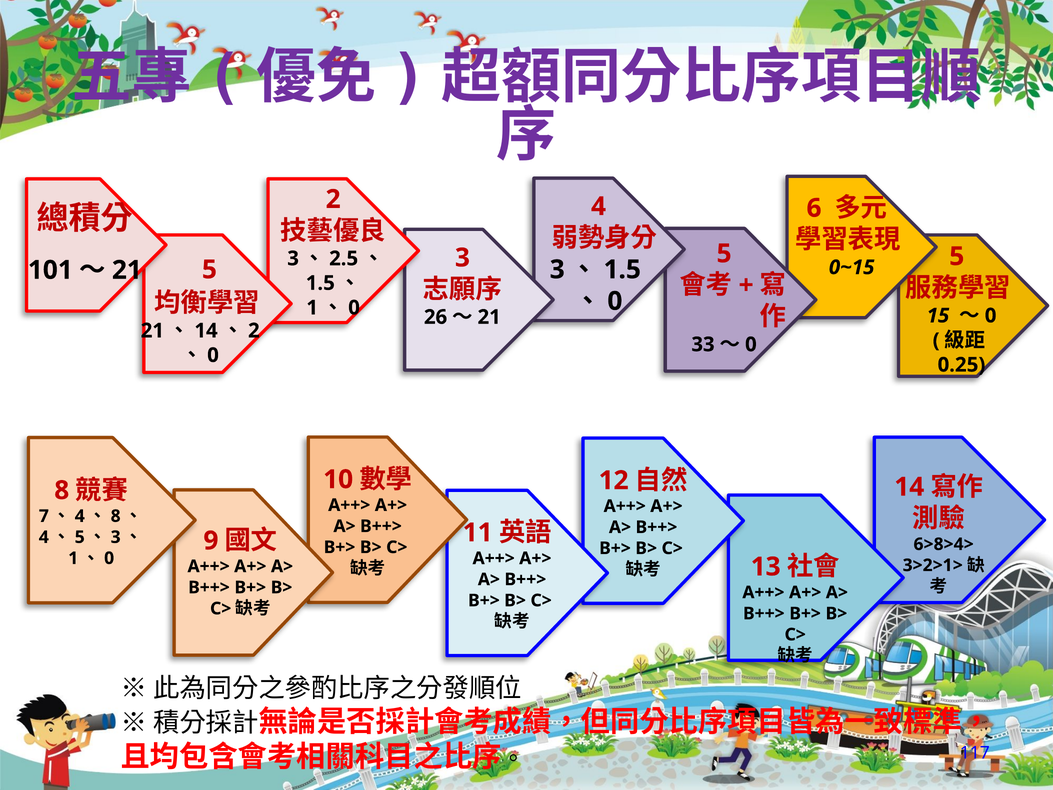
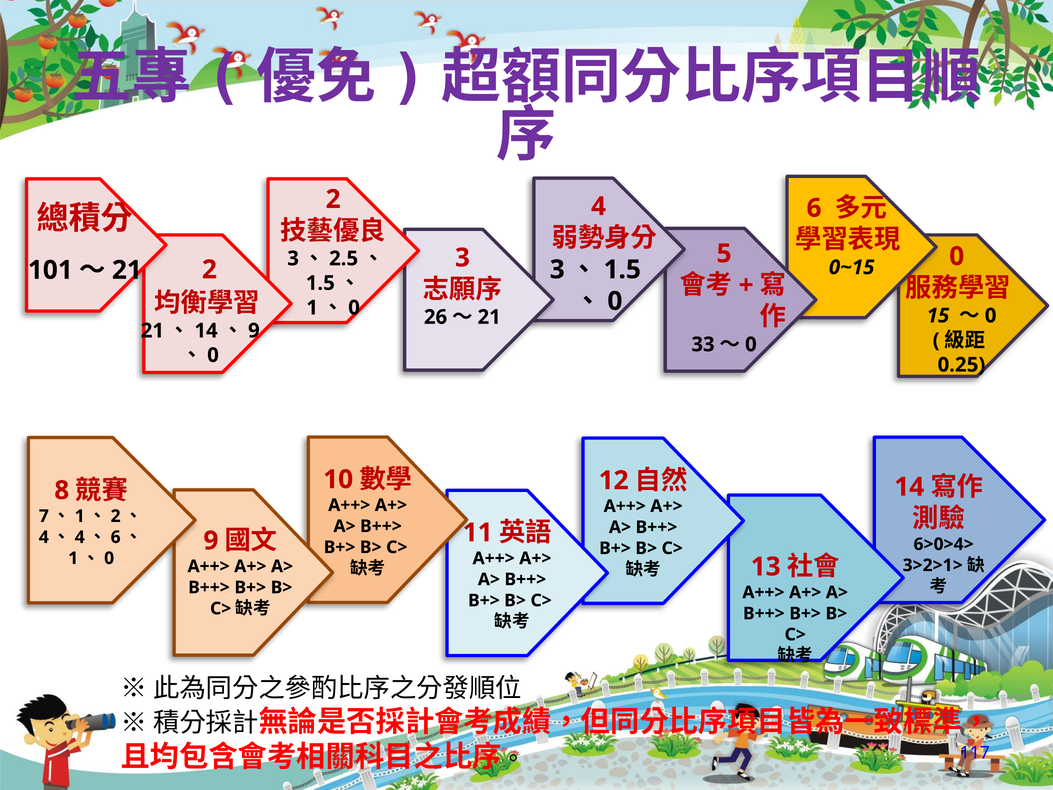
0~15 5: 5 -> 0 (957, 256)
5: 5 -> 2 (209, 270)
2: 2 -> 9 (254, 331)
4: 4 -> 1 (80, 516)
8: 8 -> 2 (116, 516)
5: 5 -> 4 (80, 537)
3: 3 -> 6 (116, 537)
6>8>4>: 6>8>4> -> 6>0>4> (944, 544)
